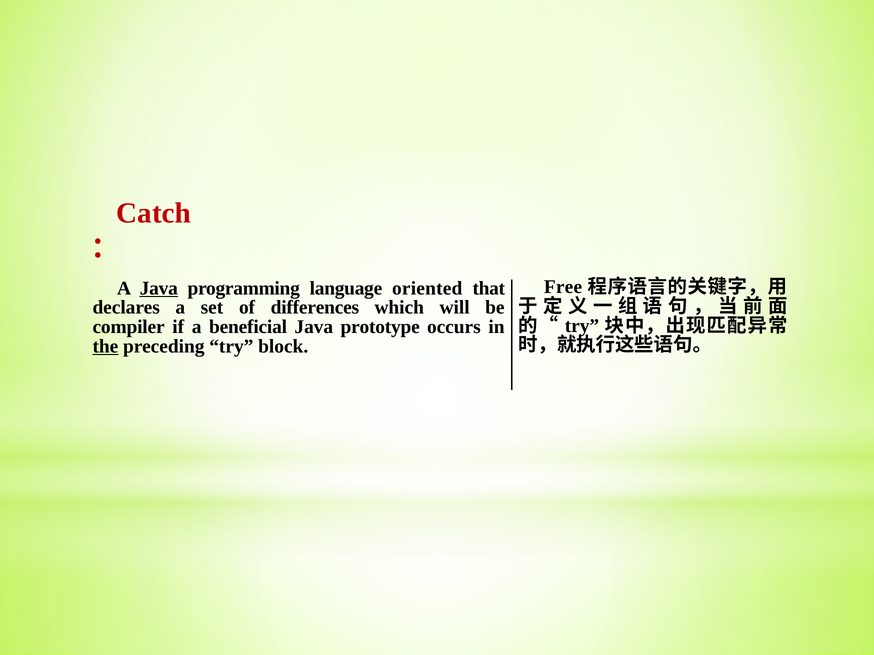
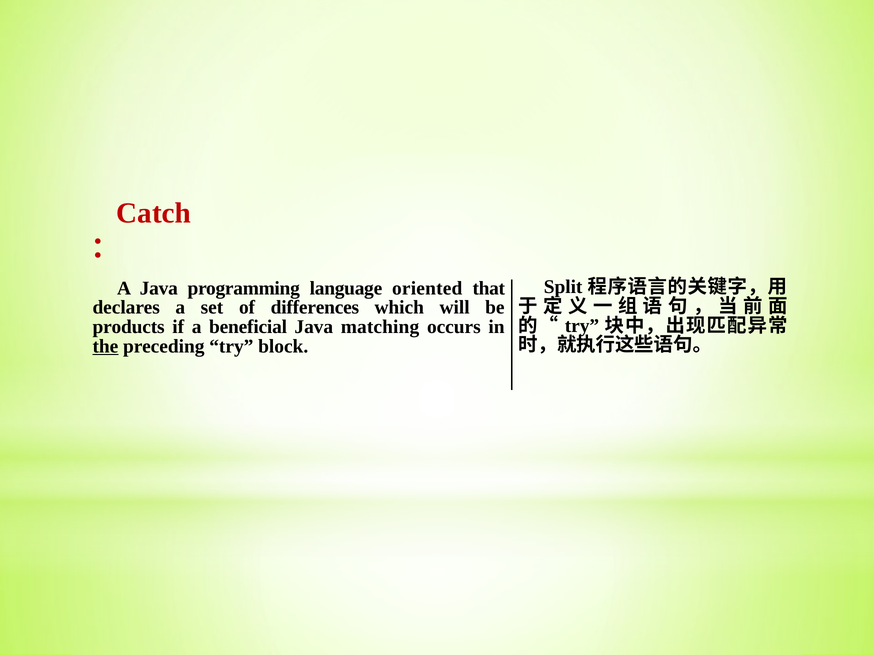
Free: Free -> Split (563, 287)
Java underline: present -> none (159, 288)
compiler: compiler -> products (129, 327)
prototype: prototype -> matching (380, 327)
